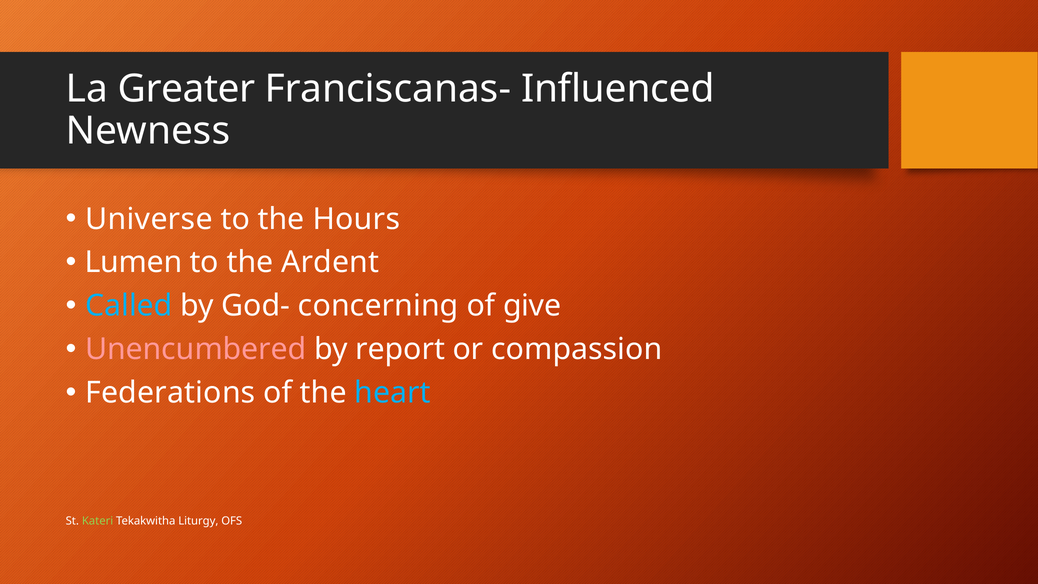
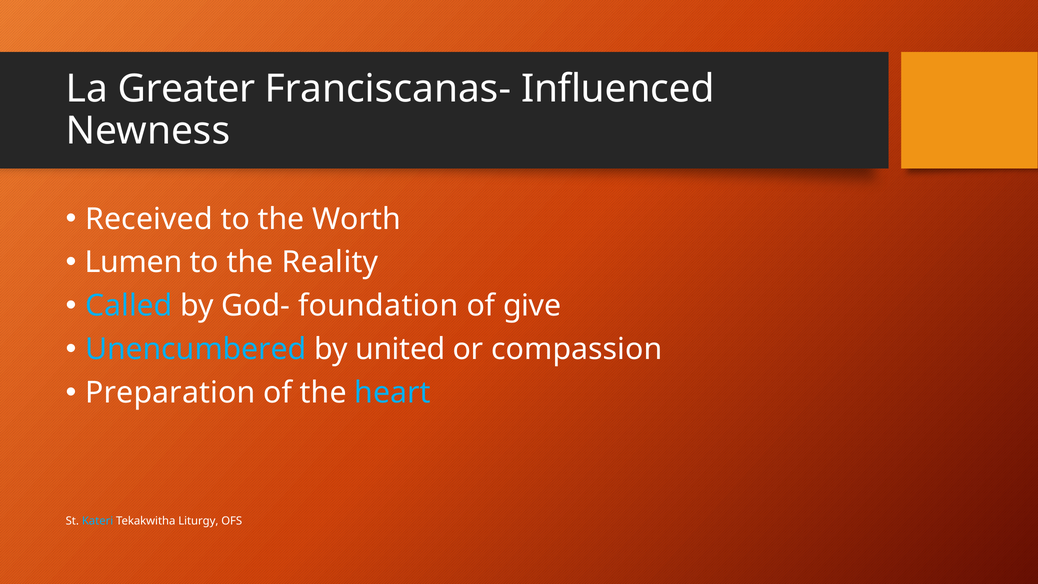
Universe: Universe -> Received (149, 219)
Hours: Hours -> Worth (357, 219)
Ardent: Ardent -> Reality (330, 262)
concerning: concerning -> foundation (378, 306)
Unencumbered colour: pink -> light blue (196, 349)
report: report -> united (400, 349)
Federations: Federations -> Preparation (170, 393)
Kateri colour: light green -> light blue (98, 521)
